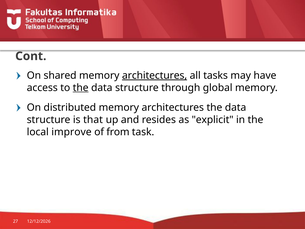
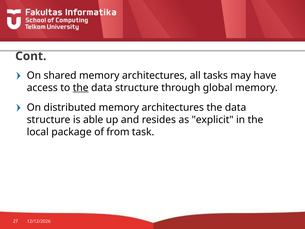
architectures underline: present -> none (155, 75)
that: that -> able (93, 120)
improve: improve -> package (72, 132)
